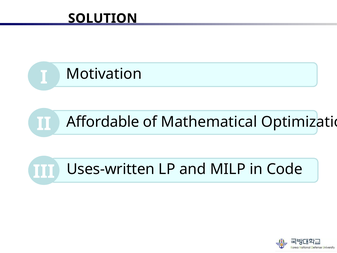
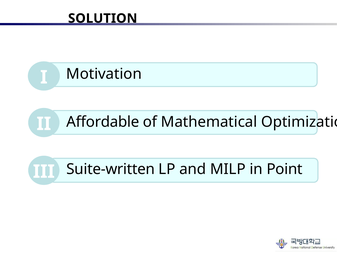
Uses-written: Uses-written -> Suite-written (111, 169)
Code: Code -> Point (285, 169)
